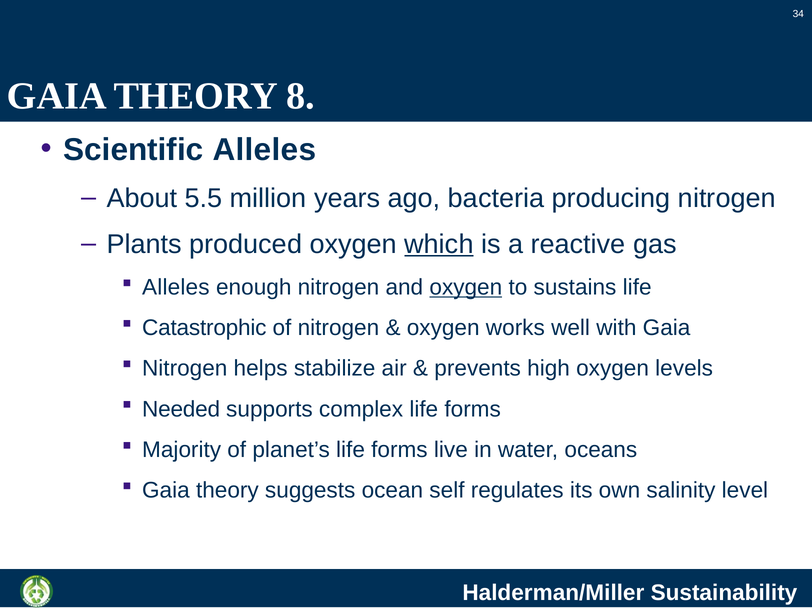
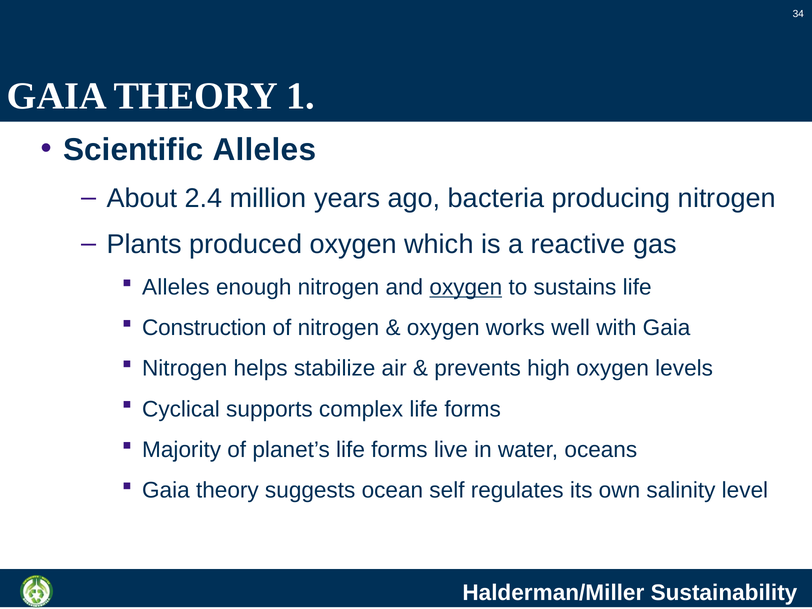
8: 8 -> 1 (300, 96)
5.5: 5.5 -> 2.4 (204, 198)
which underline: present -> none (439, 244)
Catastrophic: Catastrophic -> Construction (204, 328)
Needed: Needed -> Cyclical (181, 409)
